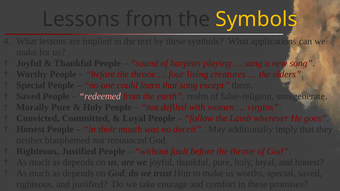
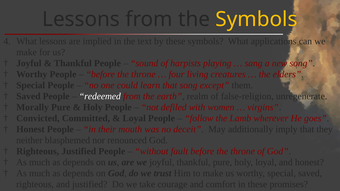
redeemed colour: pink -> white (100, 96)
